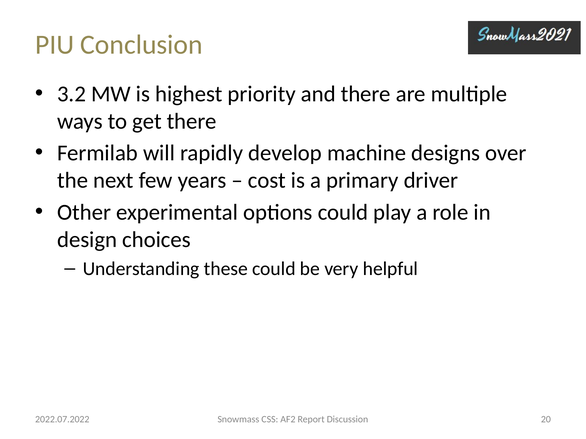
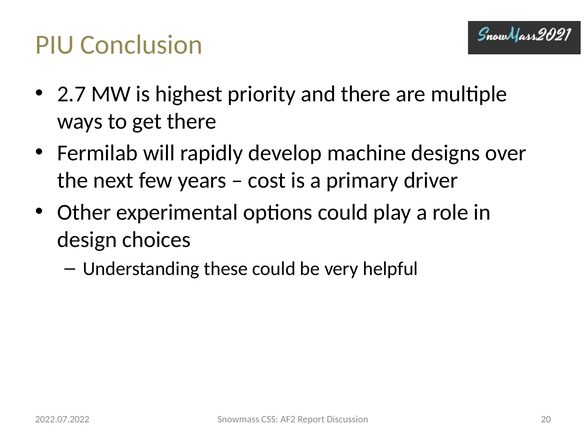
3.2: 3.2 -> 2.7 (72, 94)
